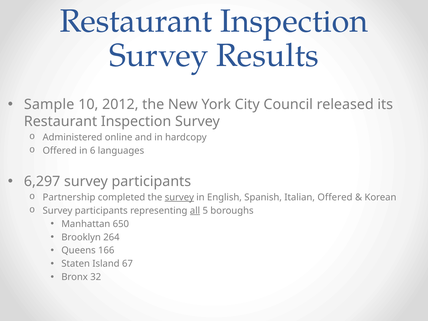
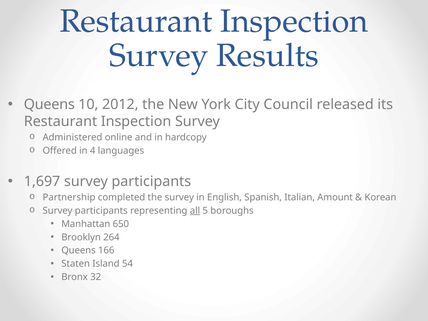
Sample: Sample -> Queens (49, 104)
6: 6 -> 4 (93, 151)
6,297: 6,297 -> 1,697 (42, 181)
survey underline: present -> none (179, 197)
Italian Offered: Offered -> Amount (335, 197)
67: 67 -> 54 (127, 264)
